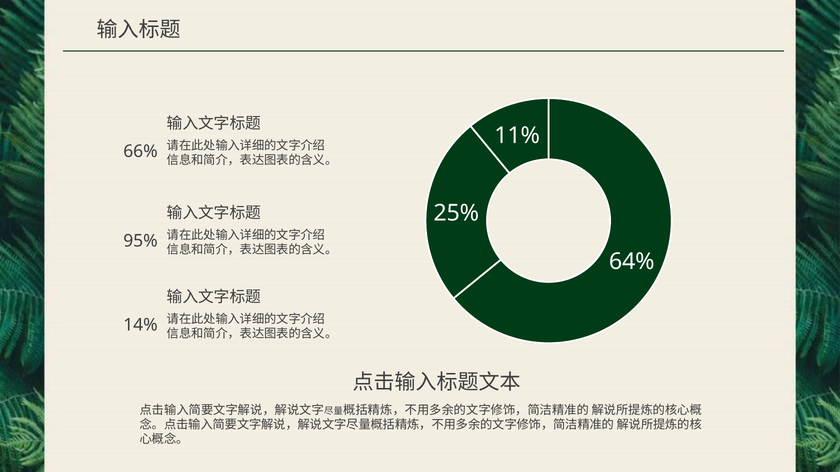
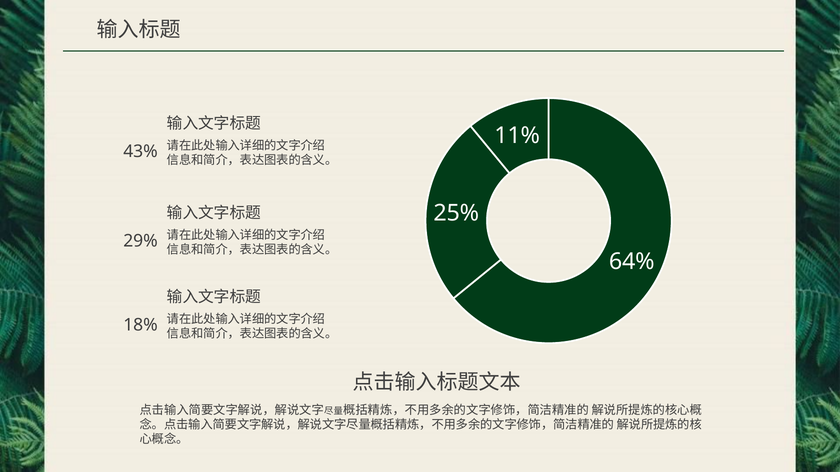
66%: 66% -> 43% (141, 152)
95%: 95% -> 29% (141, 241)
14%: 14% -> 18% (141, 325)
